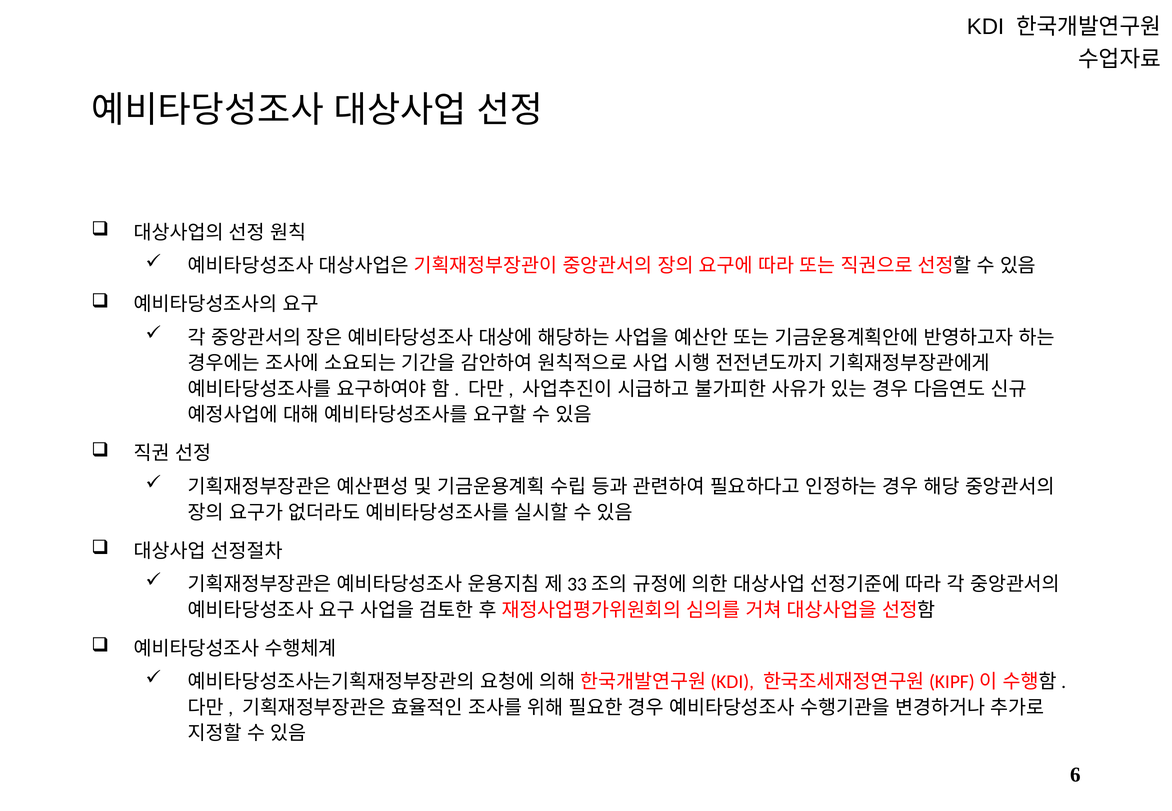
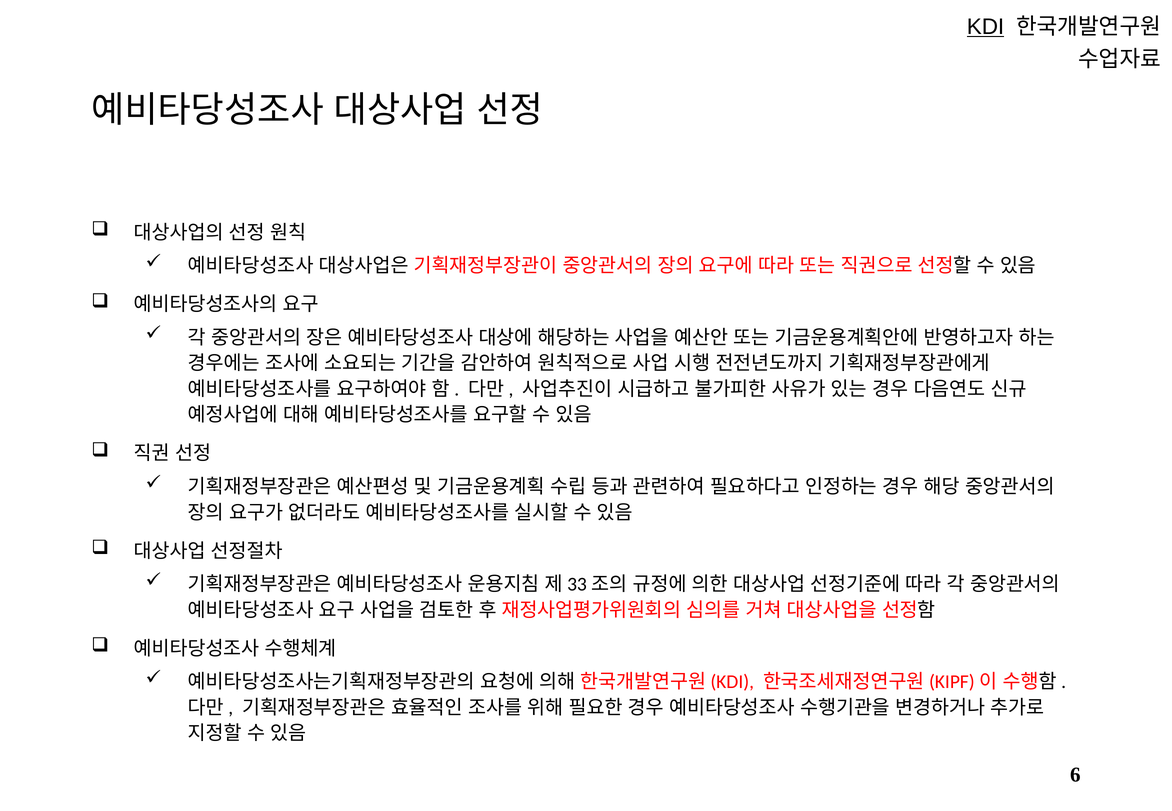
KDI underline: none -> present (986, 27)
